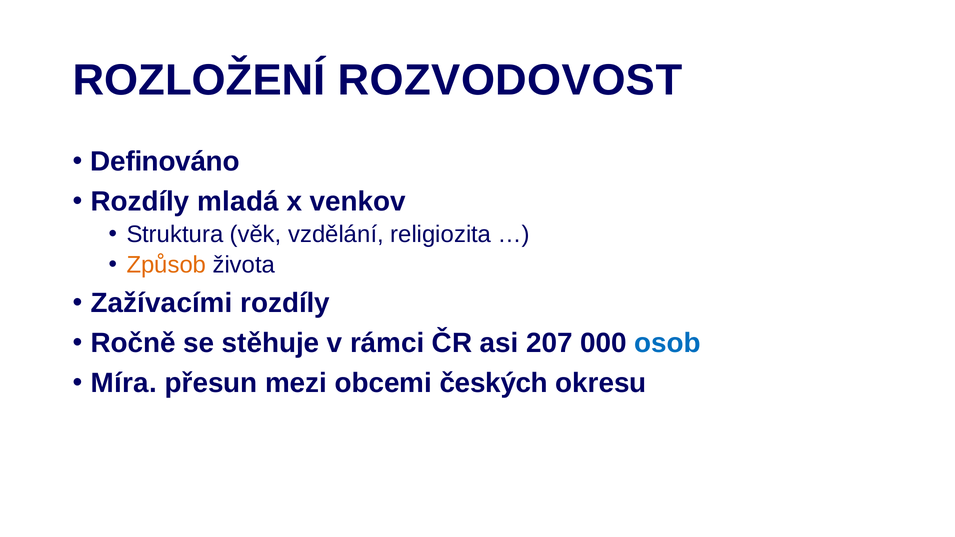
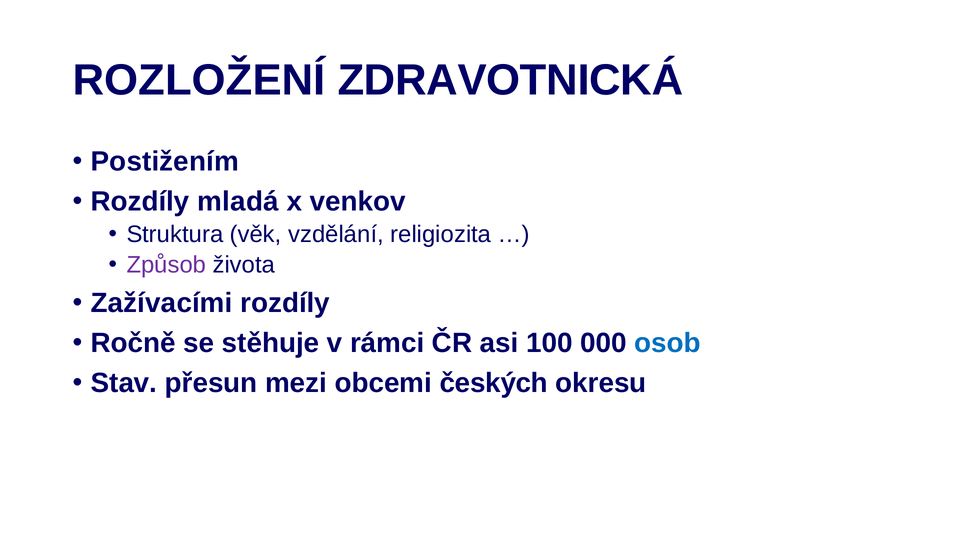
ROZVODOVOST: ROZVODOVOST -> ZDRAVOTNICKÁ (510, 80)
Definováno: Definováno -> Postižením (165, 161)
Způsob colour: orange -> purple (166, 265)
207: 207 -> 100 (549, 343)
Míra: Míra -> Stav (124, 383)
